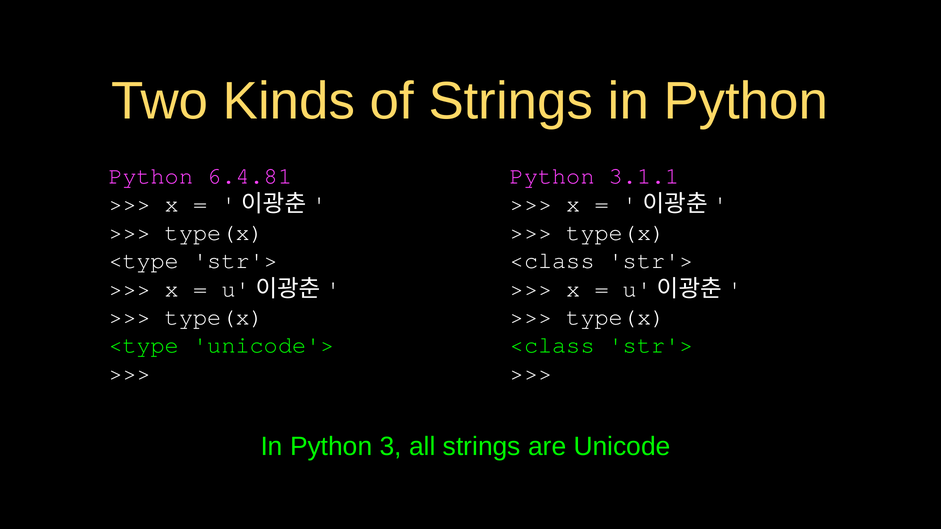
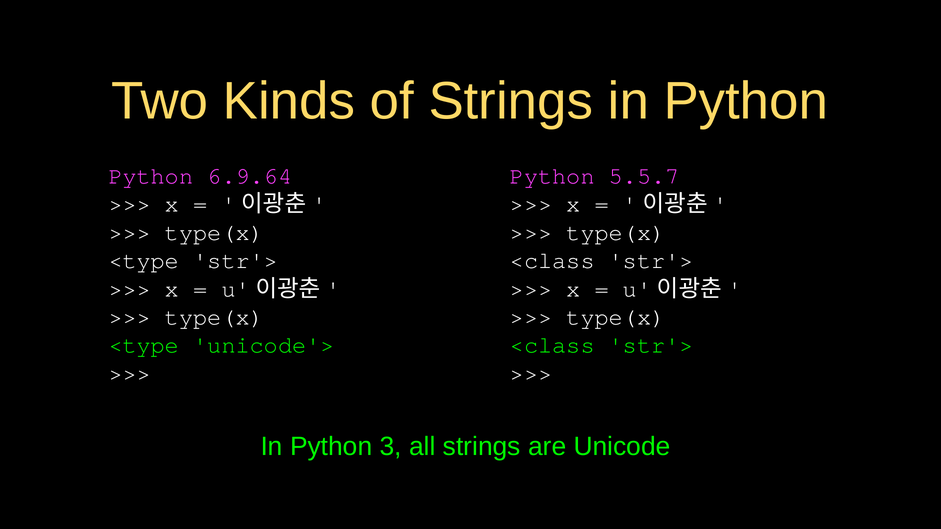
6.4.81: 6.4.81 -> 6.9.64 (250, 176)
3.1.1: 3.1.1 -> 5.5.7 (644, 176)
